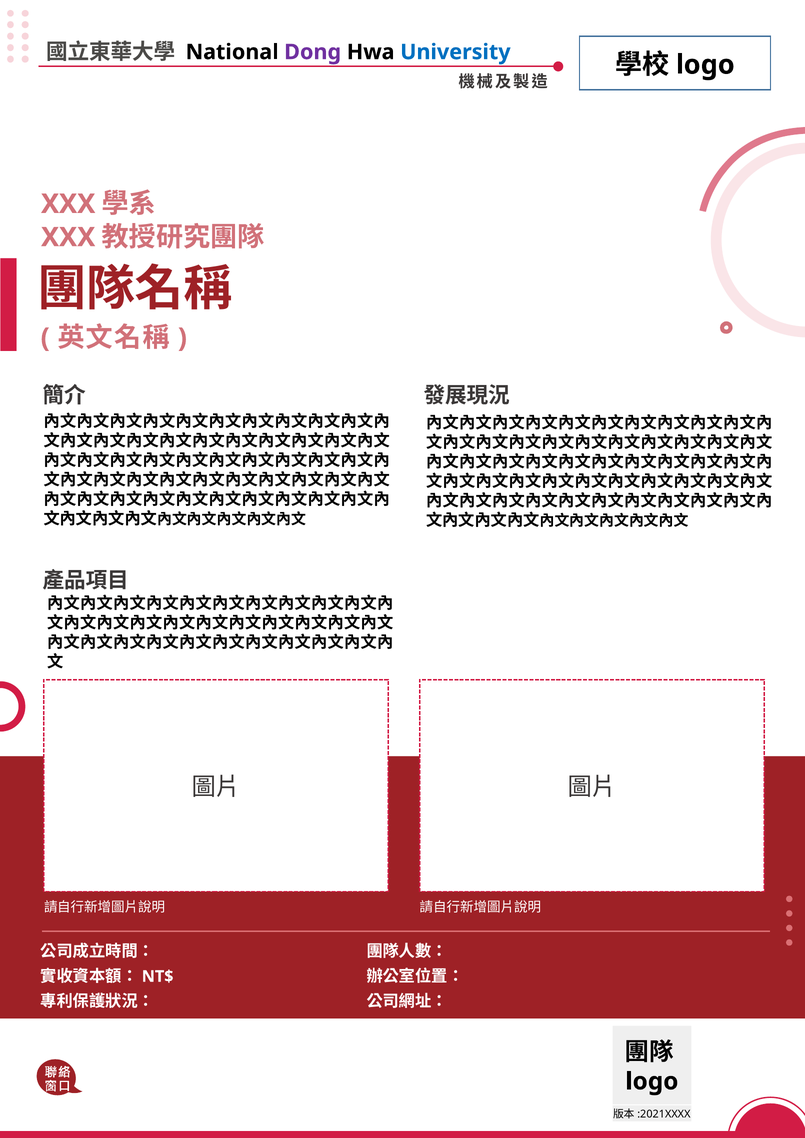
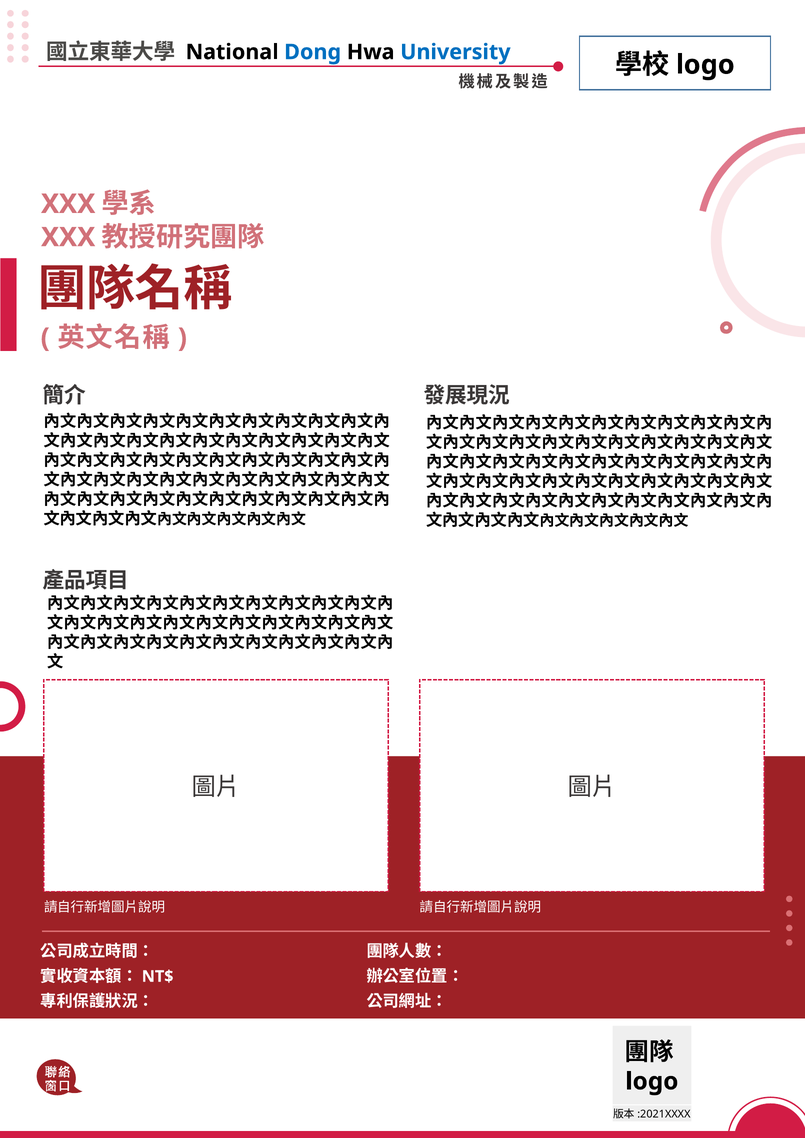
Dong colour: purple -> blue (313, 52)
